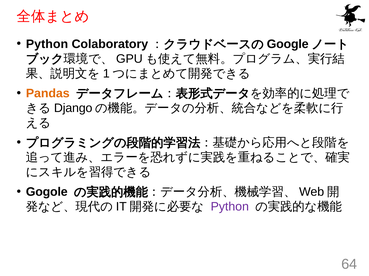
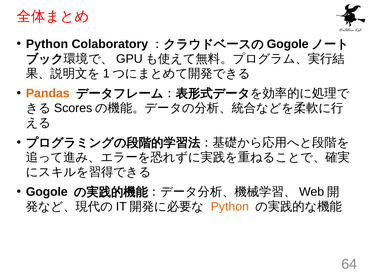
Google: Google -> Gogole (288, 44)
Django: Django -> Scores (73, 108)
Python colour: purple -> orange (230, 207)
